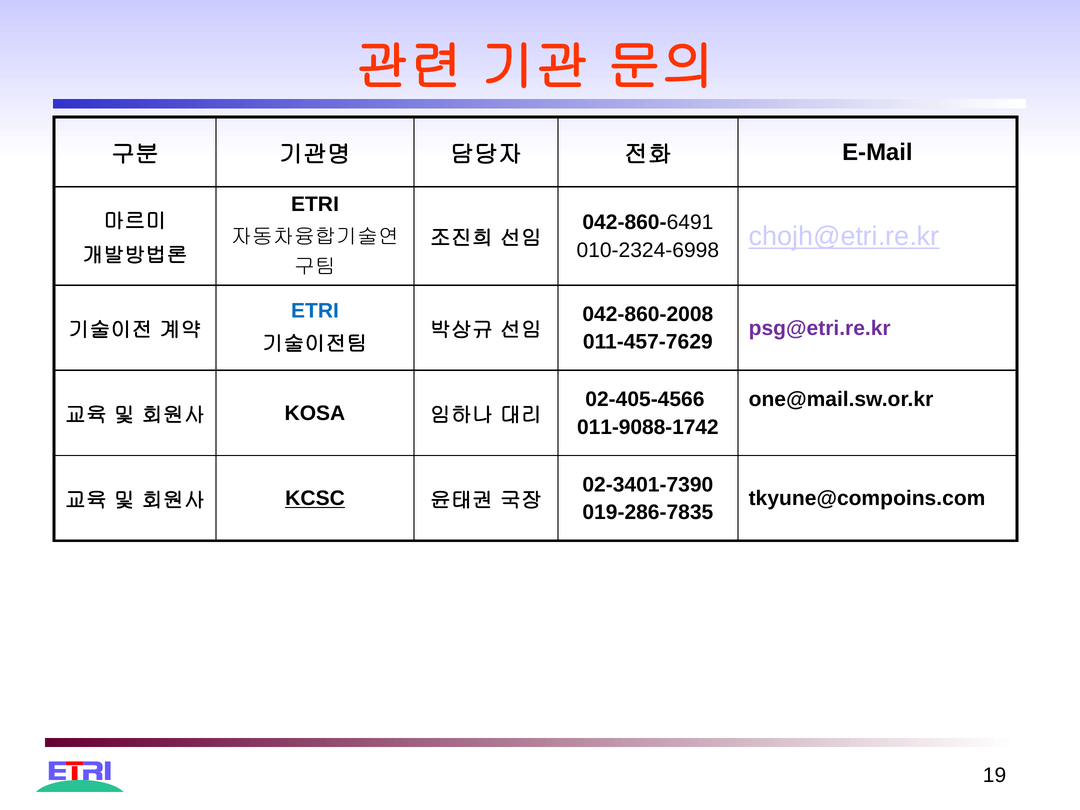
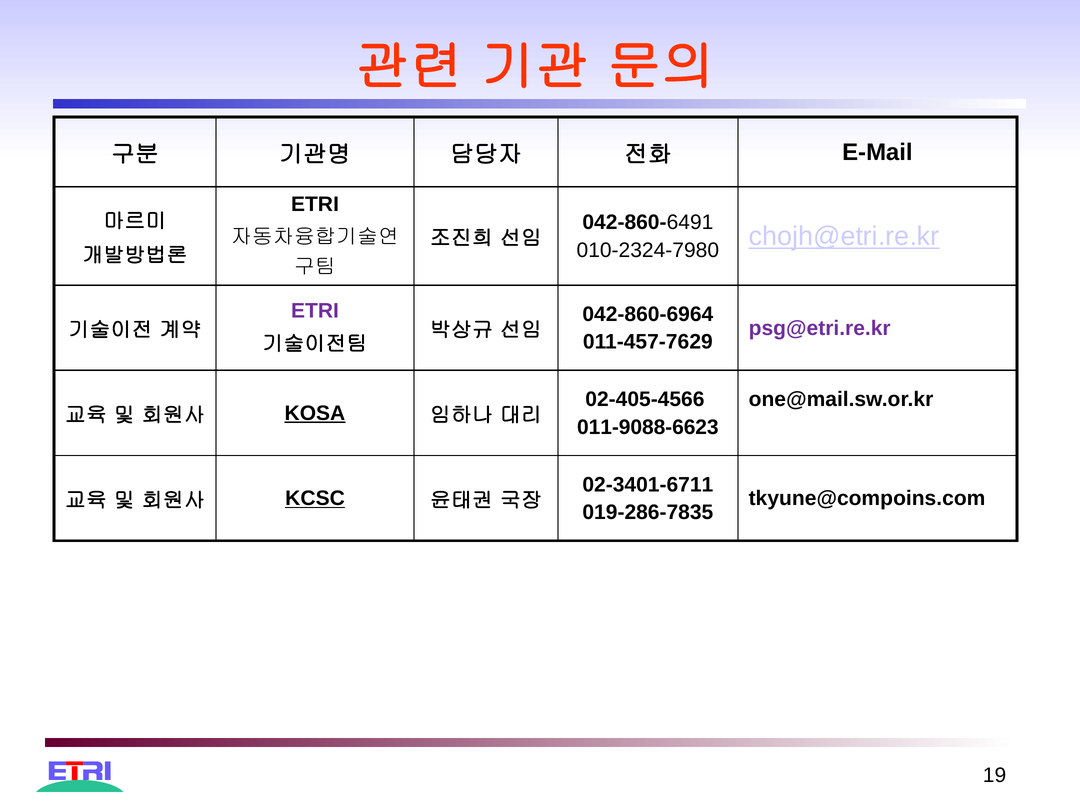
010-2324-6998: 010-2324-6998 -> 010-2324-7980 (648, 250)
ETRI colour: blue -> purple (315, 311)
042-860-2008: 042-860-2008 -> 042-860-6964 (648, 314)
KOSA underline: none -> present (315, 413)
011-9088-1742: 011-9088-1742 -> 011-9088-6623 (648, 427)
02-3401-7390: 02-3401-7390 -> 02-3401-6711 (648, 485)
